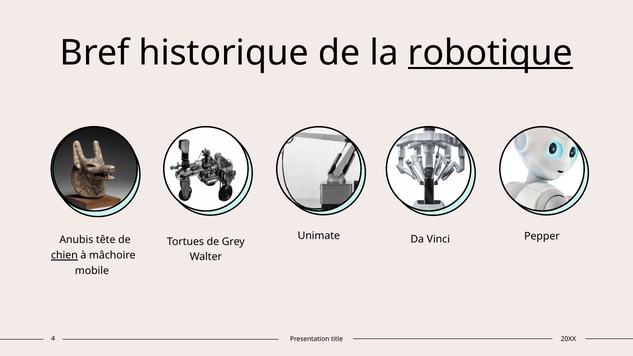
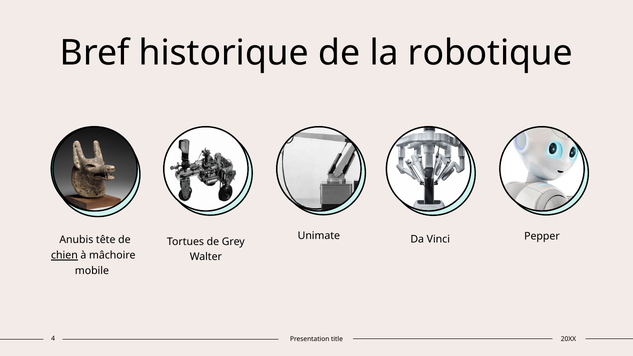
robotique underline: present -> none (490, 53)
